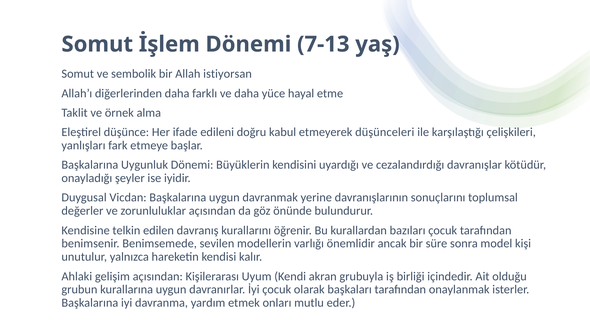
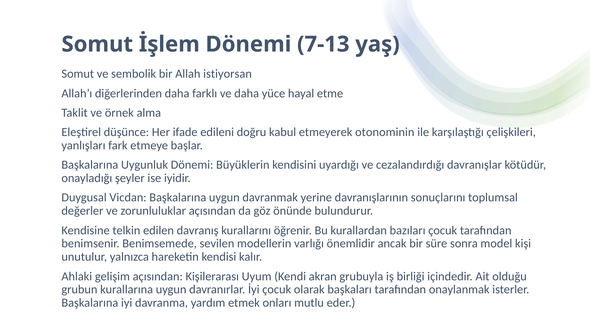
düşünceleri: düşünceleri -> otonominin (385, 132)
